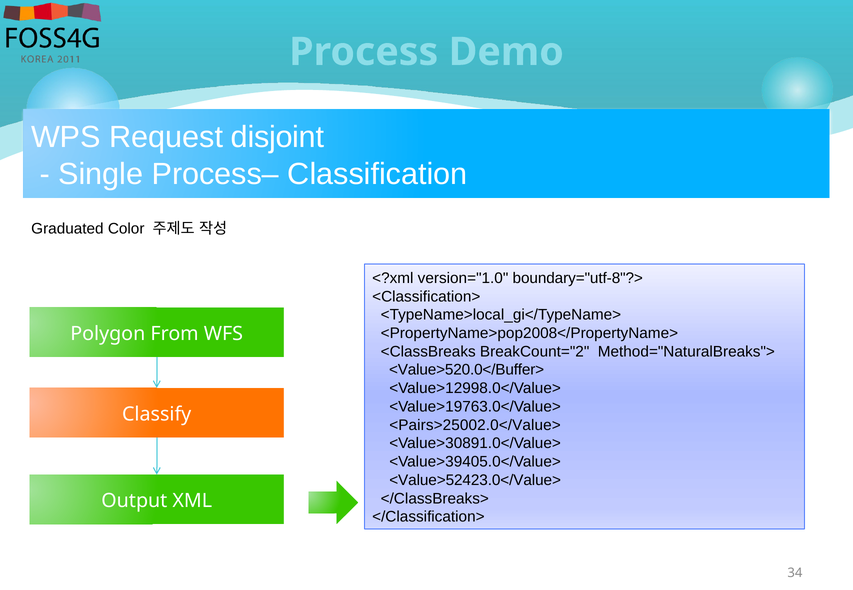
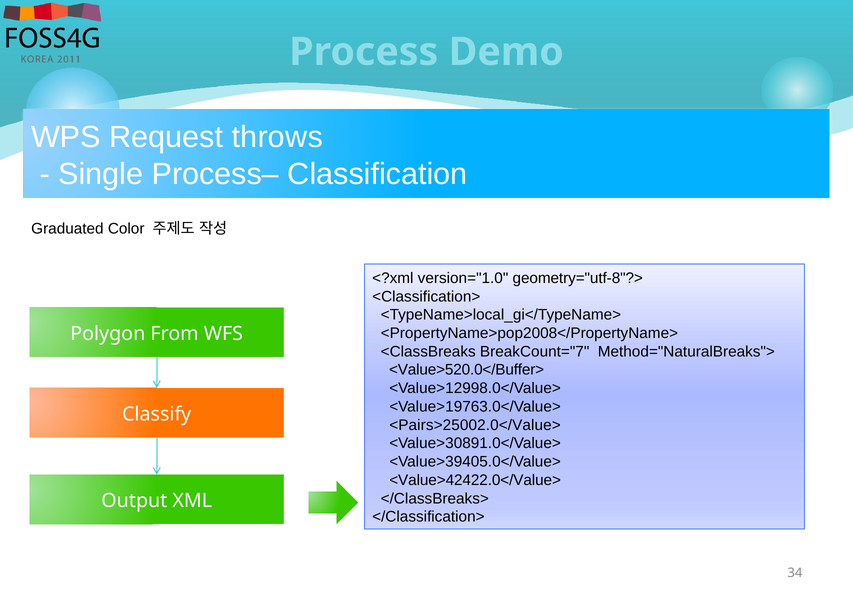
disjoint: disjoint -> throws (277, 137)
boundary="utf-8"?>: boundary="utf-8"?> -> geometry="utf-8"?> (578, 278)
BreakCount="2: BreakCount="2 -> BreakCount="7 (535, 352)
<Value>52423.0</Value>: <Value>52423.0</Value> -> <Value>42422.0</Value> (475, 481)
